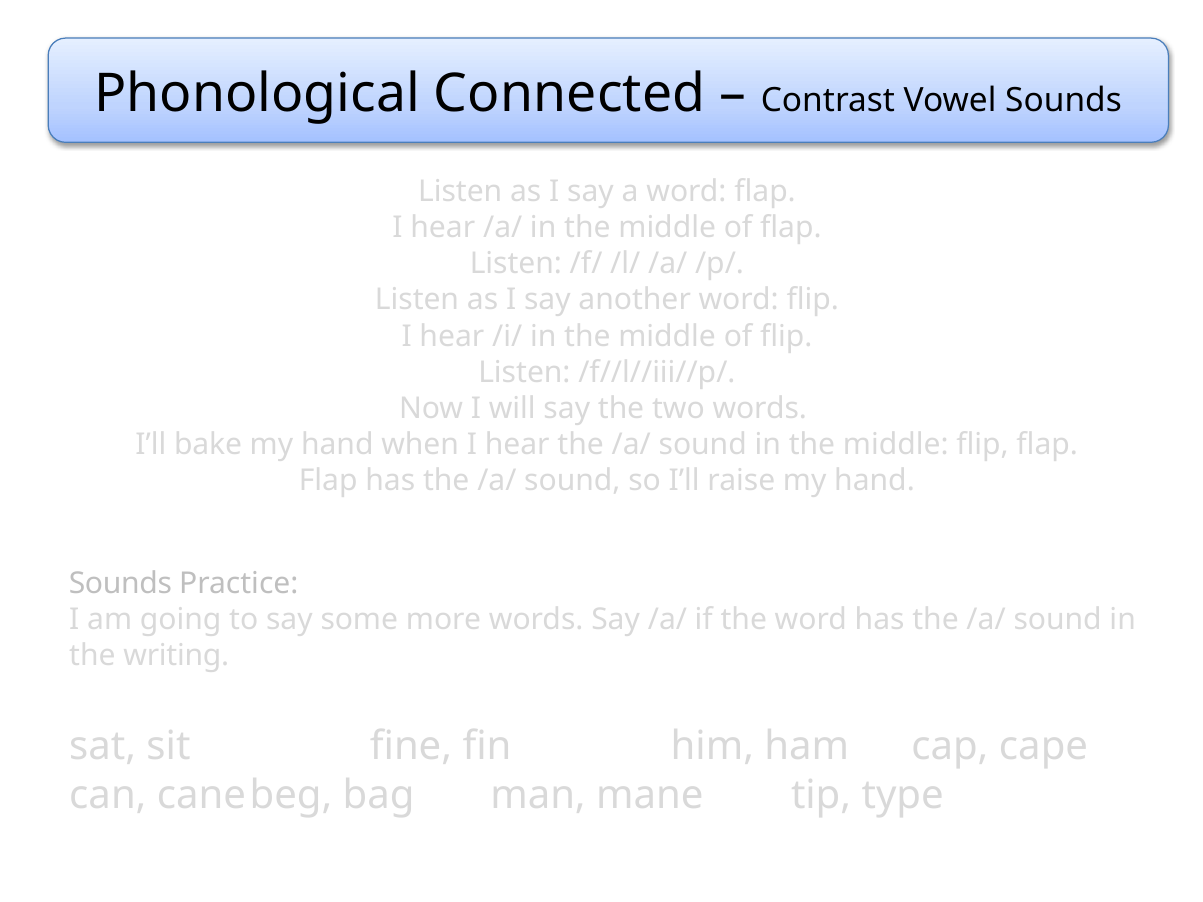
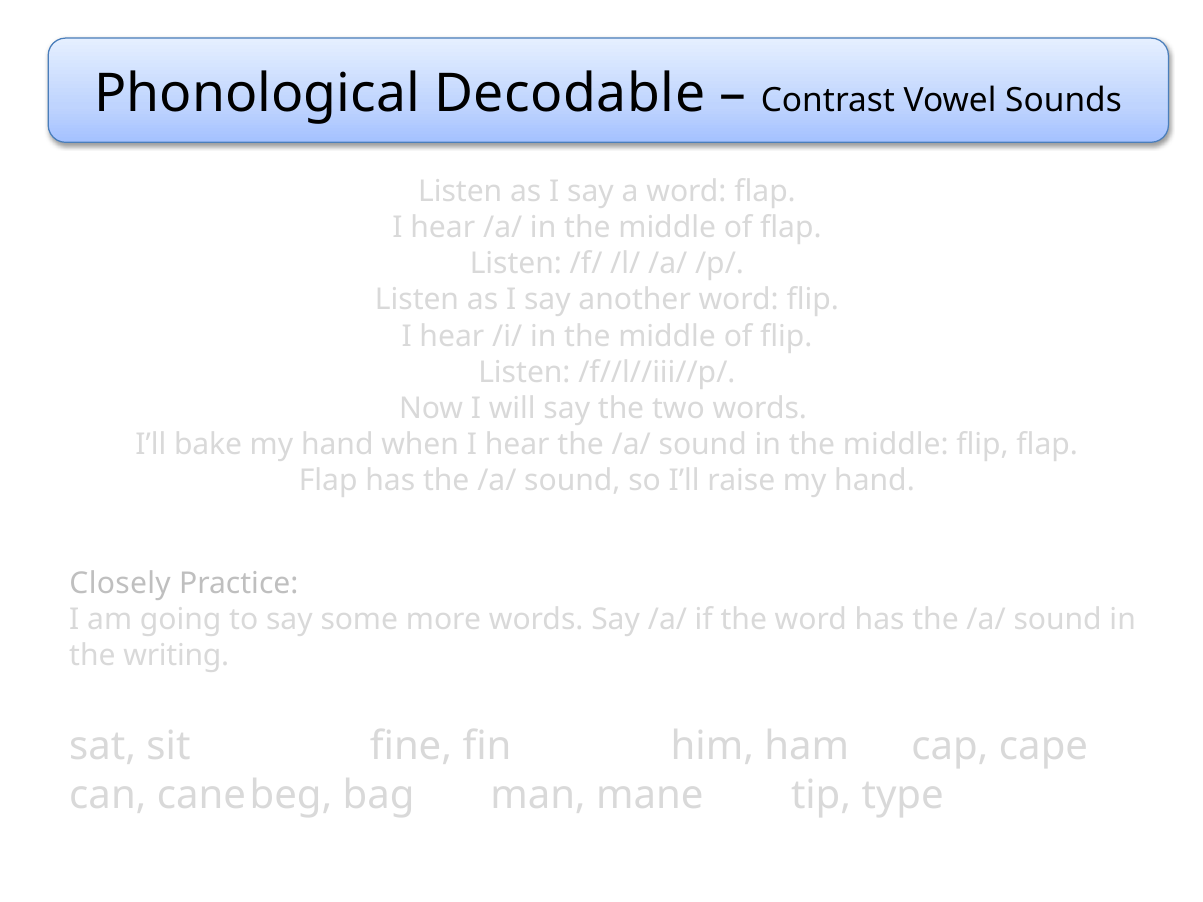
Connected: Connected -> Decodable (570, 94)
Sounds: Sounds -> Closely (120, 584)
